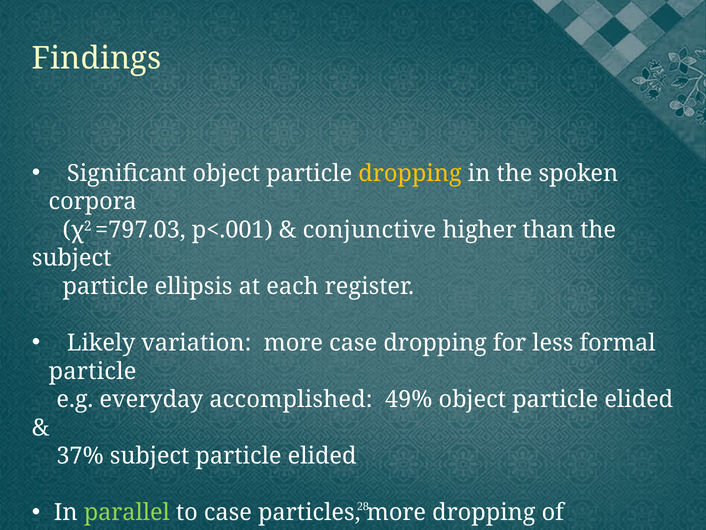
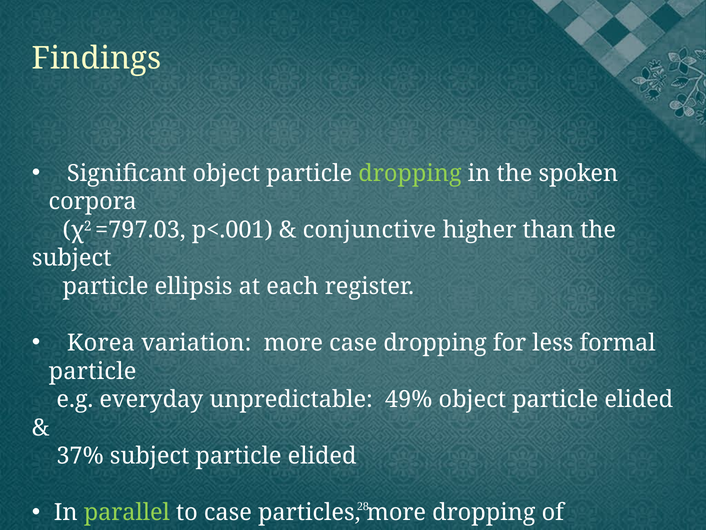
dropping colour: yellow -> light green (410, 173)
Likely: Likely -> Korea (101, 343)
accomplished: accomplished -> unpredictable (291, 399)
